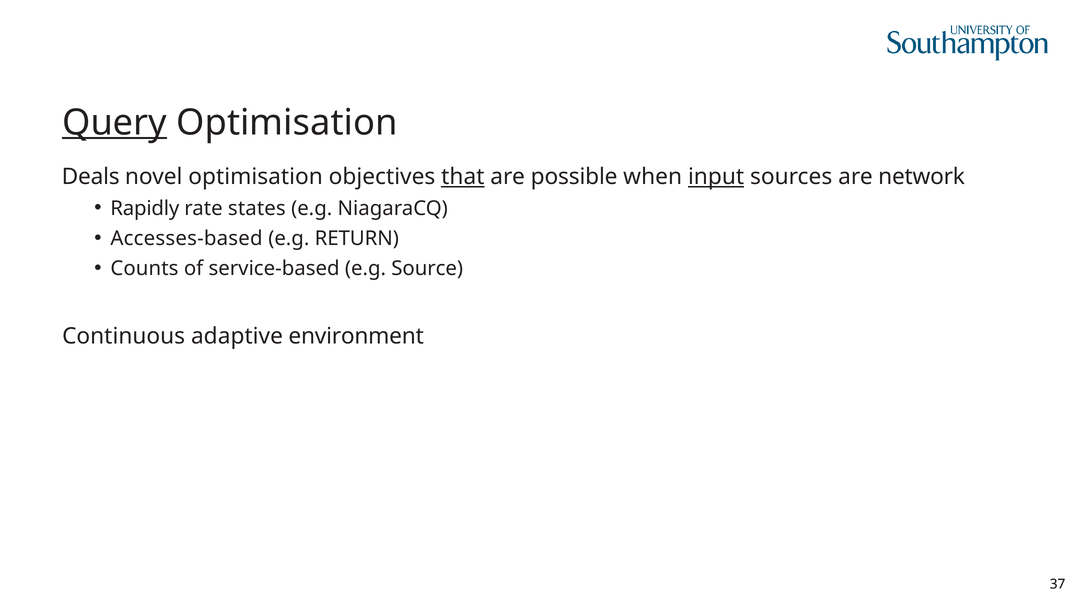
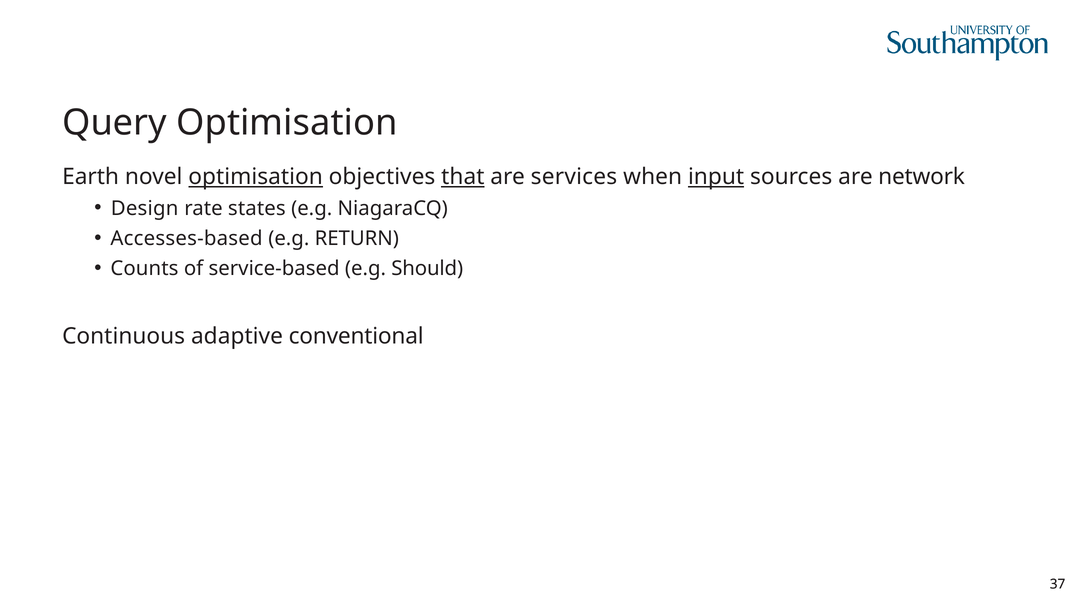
Query underline: present -> none (115, 122)
Deals: Deals -> Earth (91, 177)
optimisation underline: none -> present (256, 177)
possible: possible -> services (574, 177)
Rapidly: Rapidly -> Design (145, 208)
Source: Source -> Should (427, 269)
environment: environment -> conventional (356, 336)
